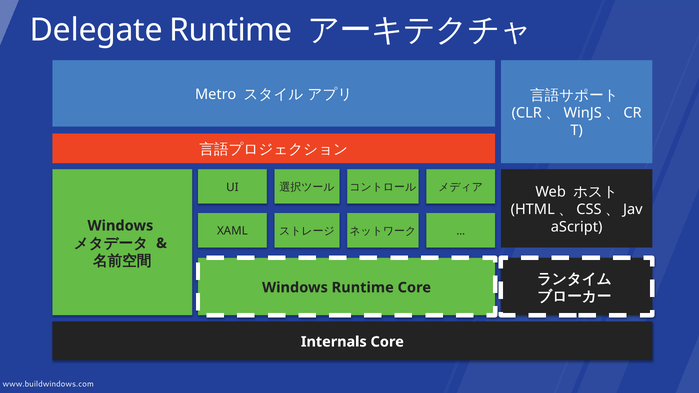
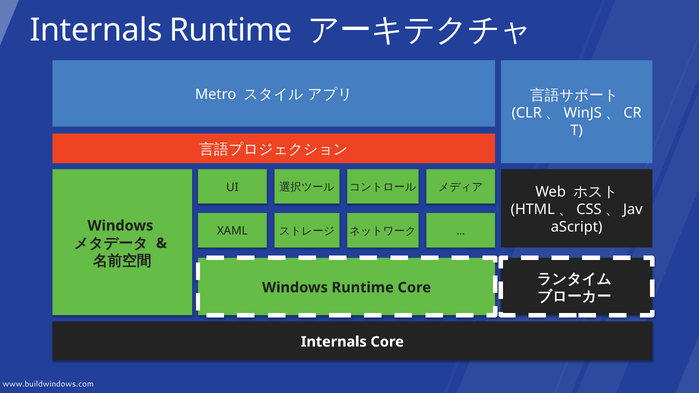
Delegate: Delegate -> Internals (96, 30)
